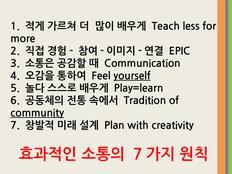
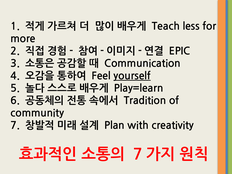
community underline: present -> none (37, 113)
